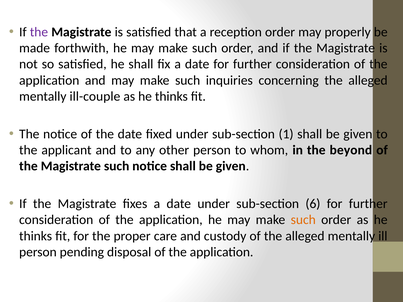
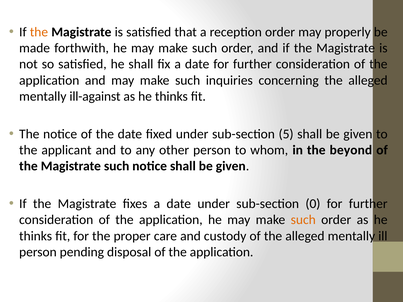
the colour: purple -> orange (39, 32)
ill-couple: ill-couple -> ill-against (95, 96)
1: 1 -> 5 (286, 134)
6: 6 -> 0 (313, 204)
